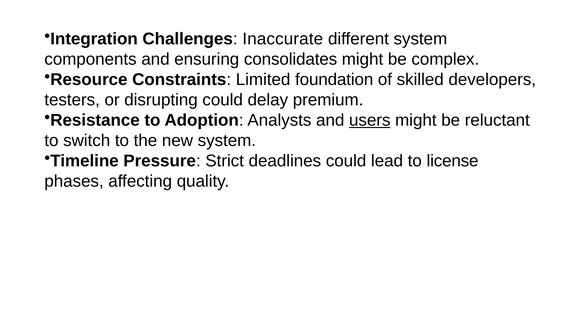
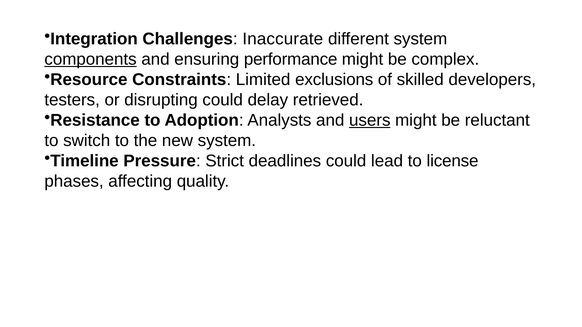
components underline: none -> present (91, 59)
consolidates: consolidates -> performance (291, 59)
foundation: foundation -> exclusions (334, 80)
premium: premium -> retrieved (328, 100)
